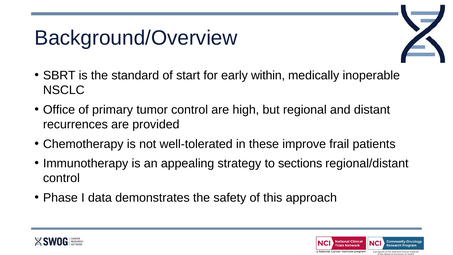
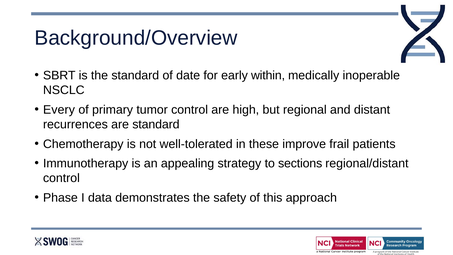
start: start -> date (188, 75)
Office: Office -> Every (59, 110)
are provided: provided -> standard (156, 124)
